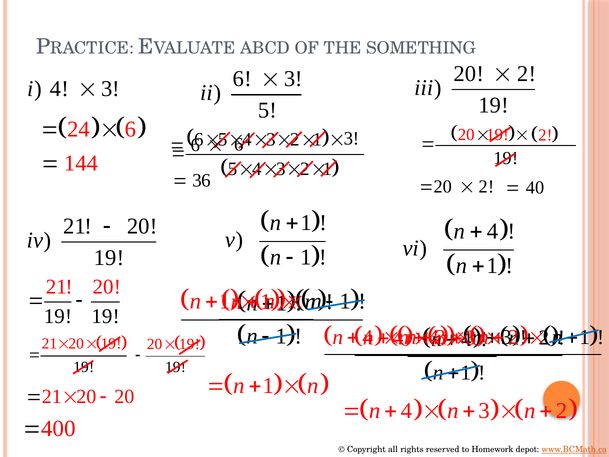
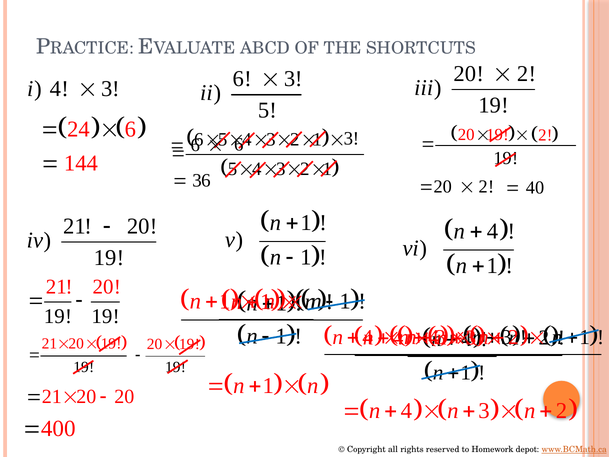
SOMETHING: SOMETHING -> SHORTCUTS (421, 48)
